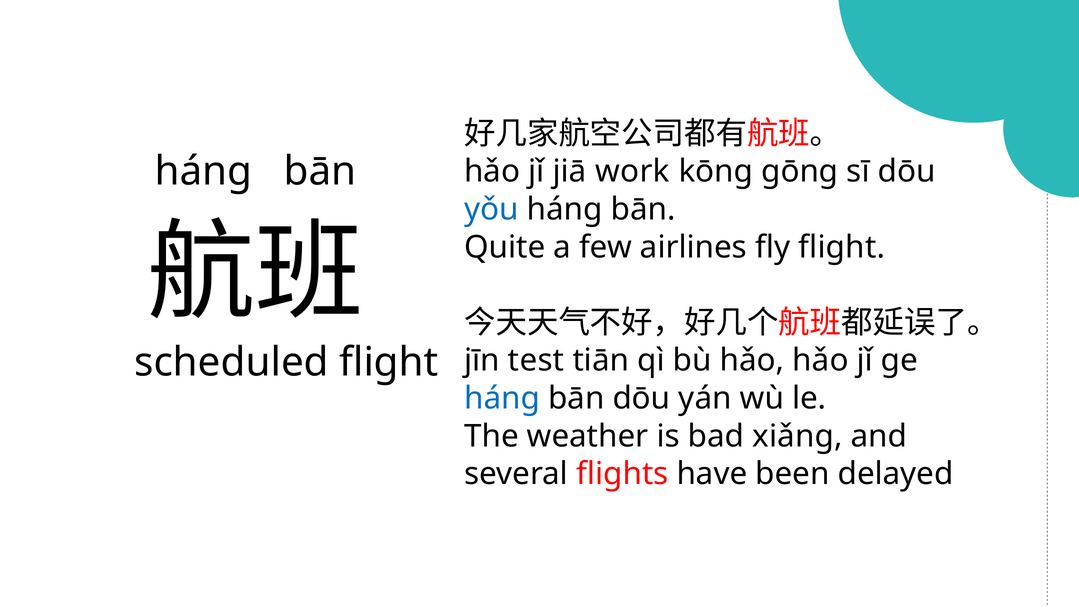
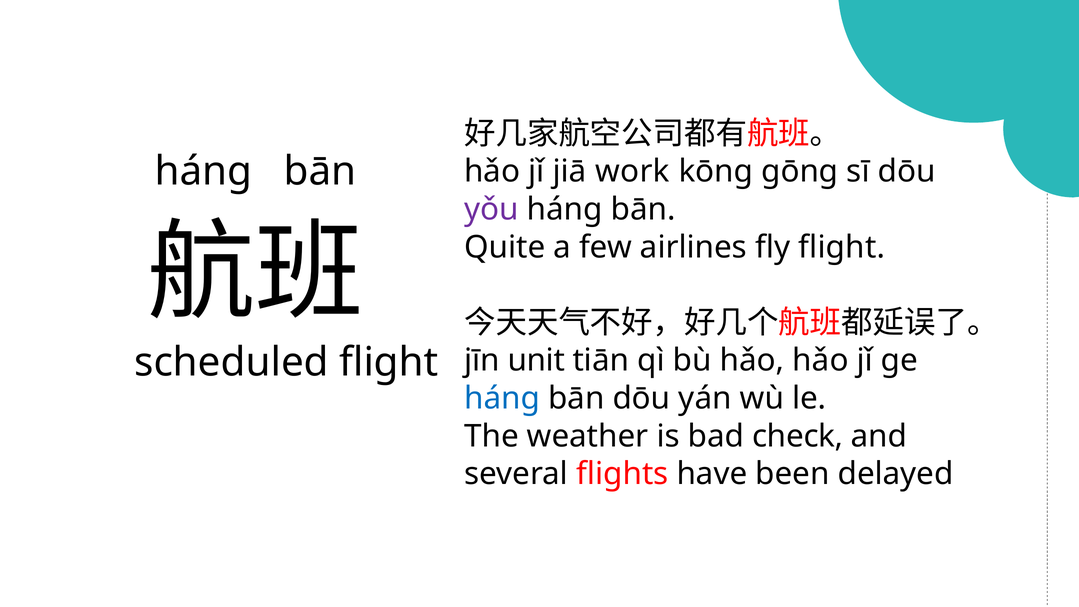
yǒu colour: blue -> purple (491, 209)
test: test -> unit (536, 360)
xiǎng: xiǎng -> check (798, 436)
